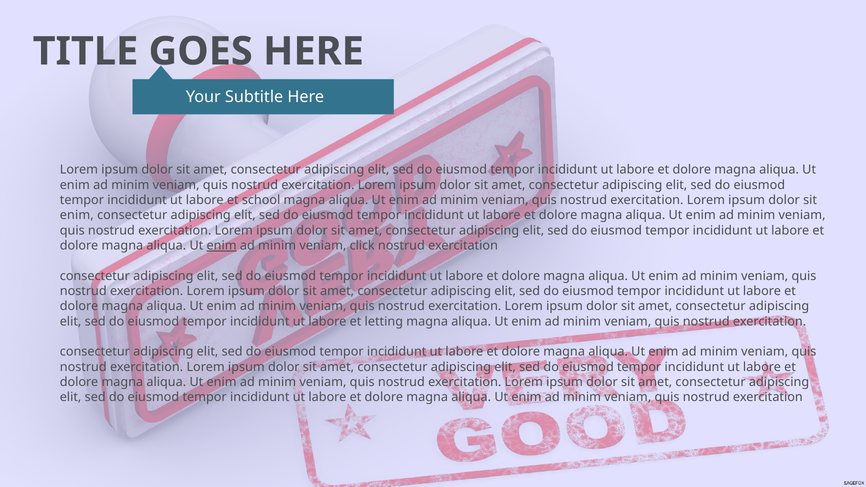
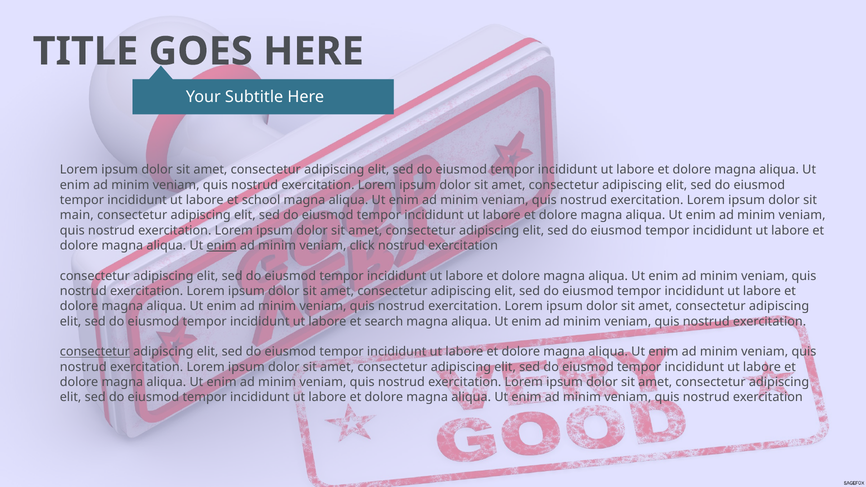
enim: enim -> main (77, 215)
letting: letting -> search (384, 321)
consectetur underline: none -> present (95, 352)
